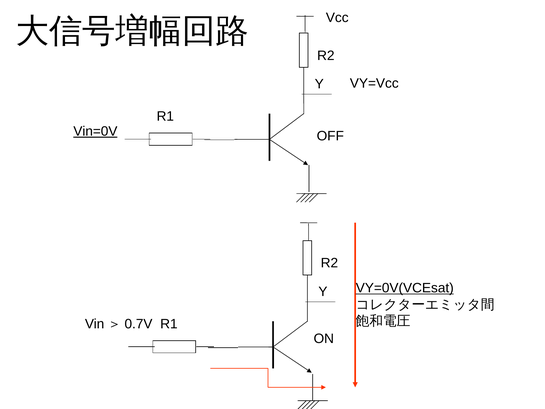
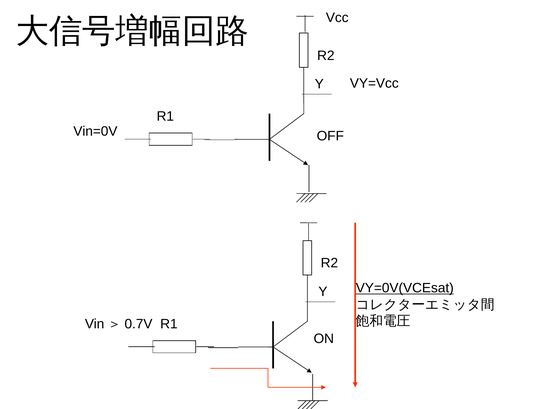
Vin=0V underline: present -> none (95, 131)
